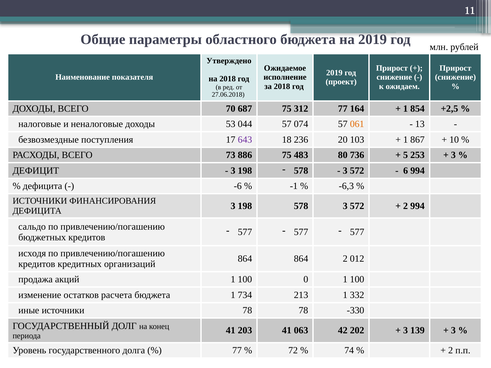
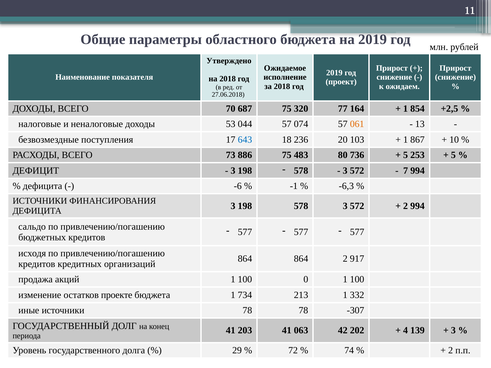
312: 312 -> 320 (301, 109)
643 colour: purple -> blue (245, 140)
3: 3 -> 5 (453, 155)
6: 6 -> 7 (406, 171)
012: 012 -> 917 (357, 259)
расчета: расчета -> проекте (117, 295)
-330: -330 -> -307 (355, 311)
3: 3 -> 4 (406, 331)
77: 77 -> 29 (237, 351)
